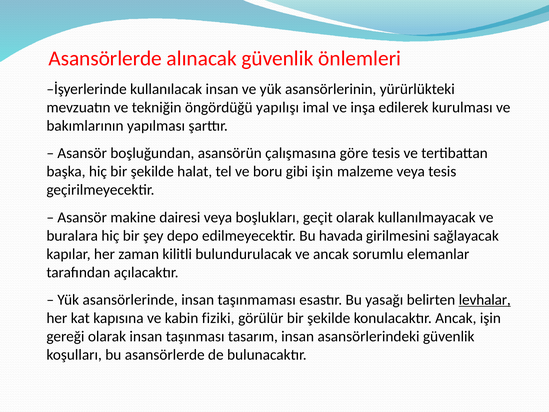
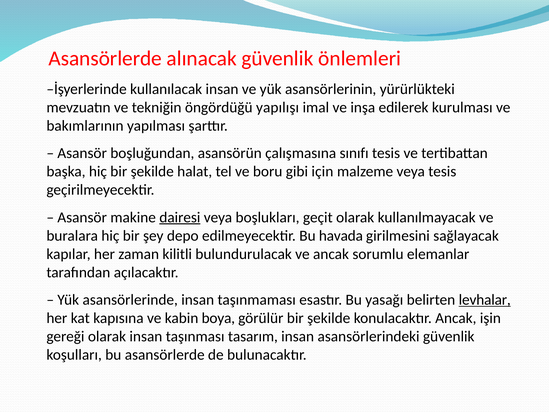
göre: göre -> sınıfı (354, 153)
gibi işin: işin -> için (322, 171)
dairesi underline: none -> present (180, 217)
fiziki: fiziki -> boya (218, 318)
